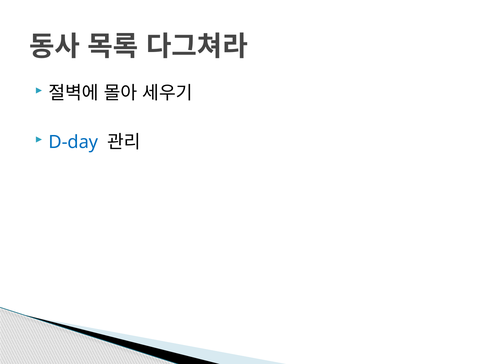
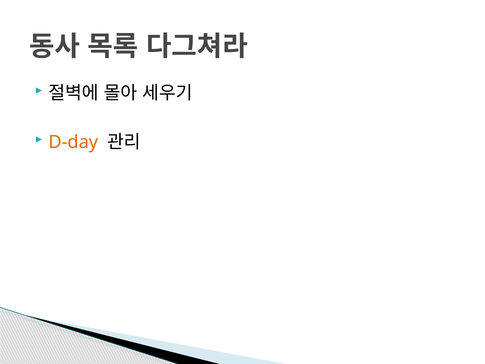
D-day colour: blue -> orange (73, 142)
